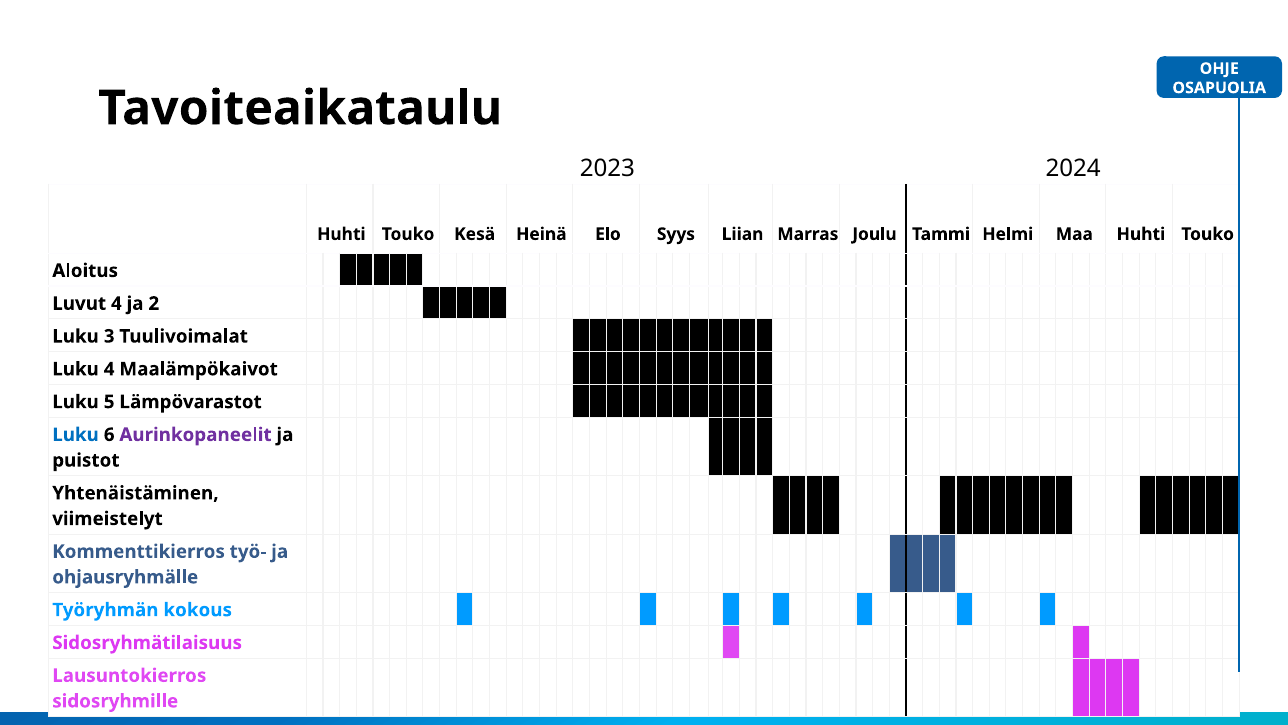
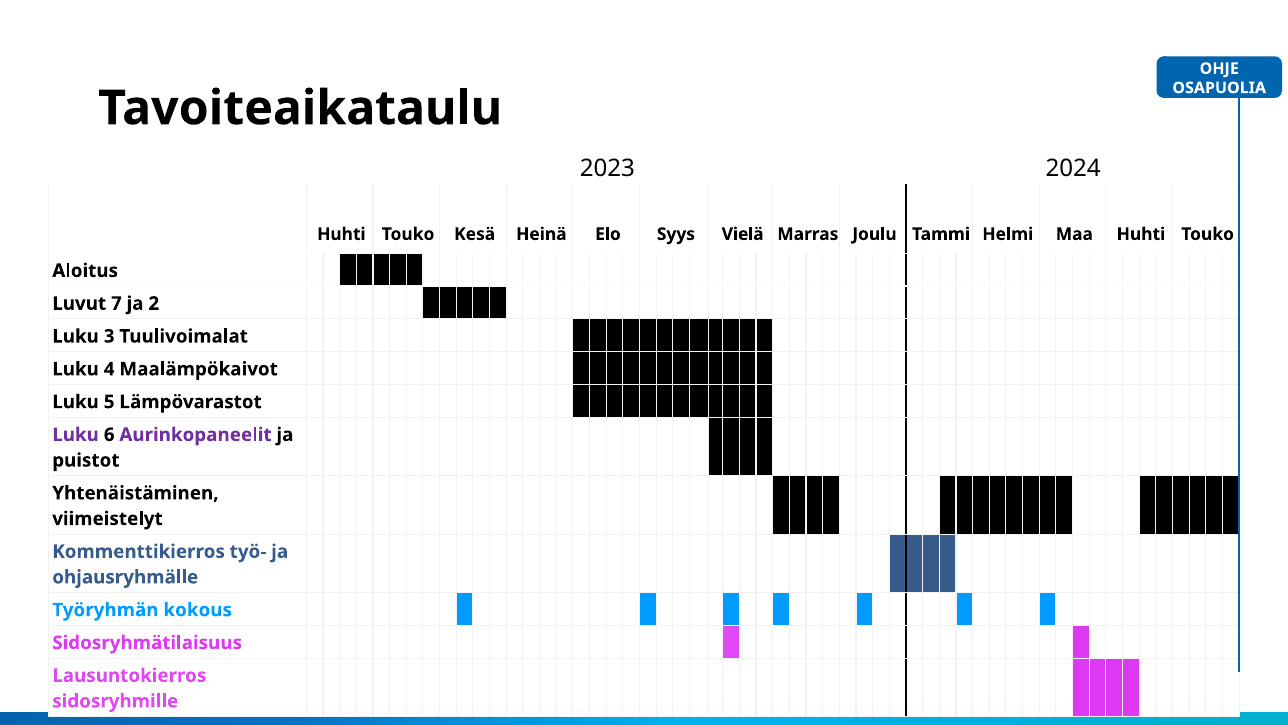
Liian: Liian -> Vielä (743, 234)
Luvut 4: 4 -> 7 (116, 303)
Luku colour: blue -> purple (76, 434)
